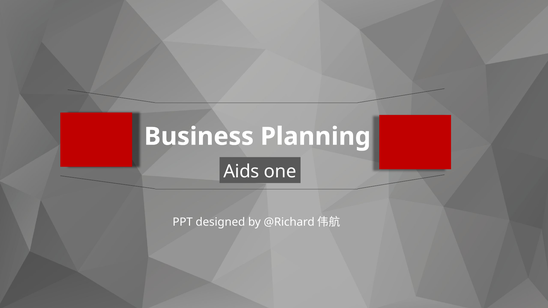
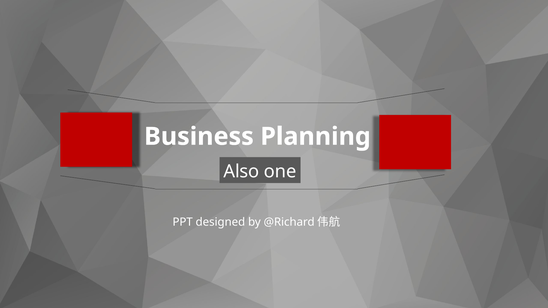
Aids: Aids -> Also (241, 172)
